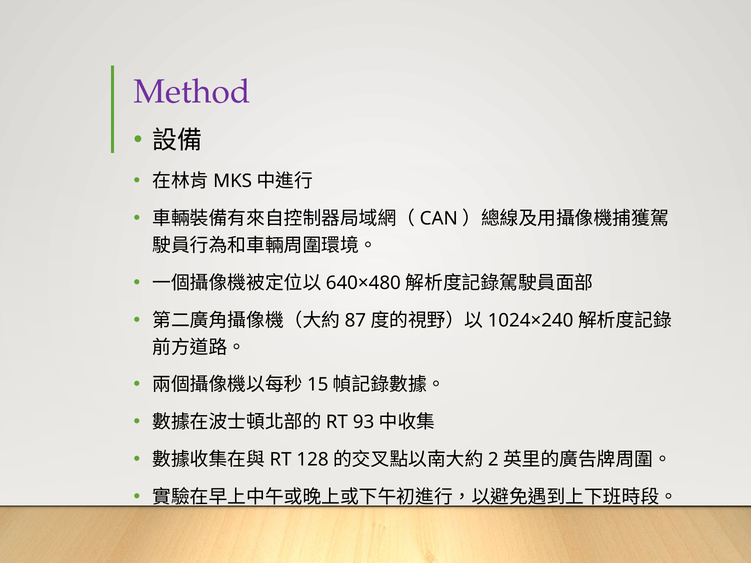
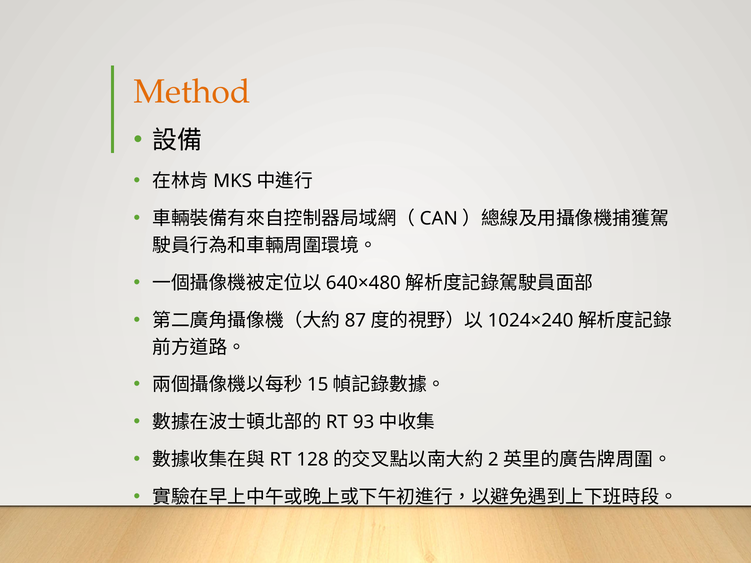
Method colour: purple -> orange (192, 92)
